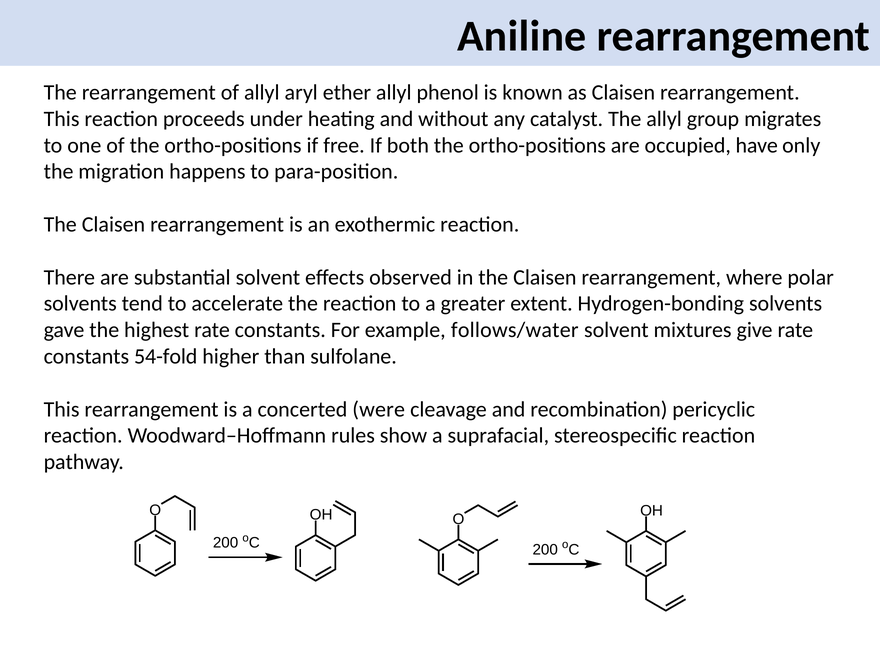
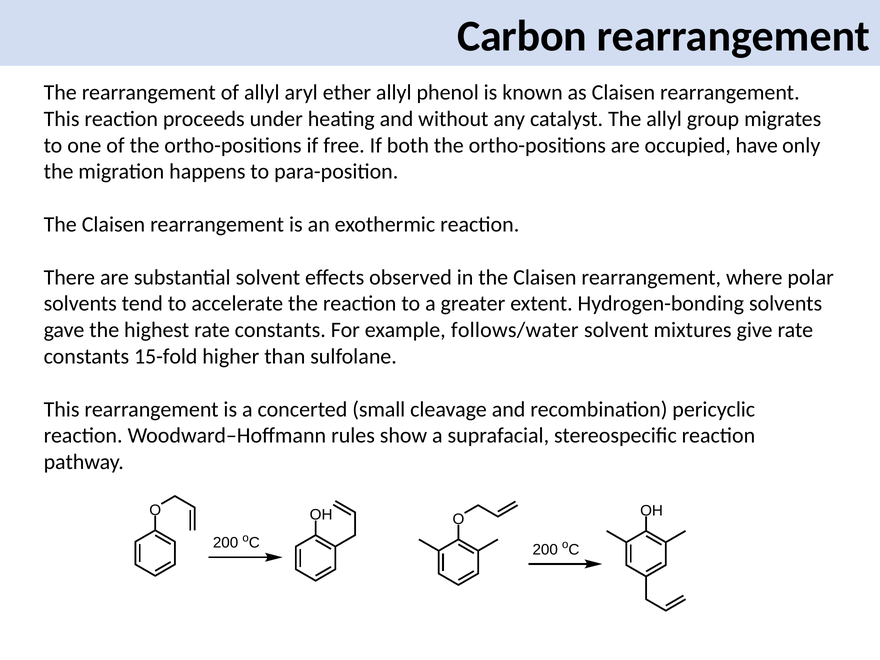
Aniline: Aniline -> Carbon (522, 36)
54-fold: 54-fold -> 15-fold (166, 357)
were: were -> small (379, 409)
